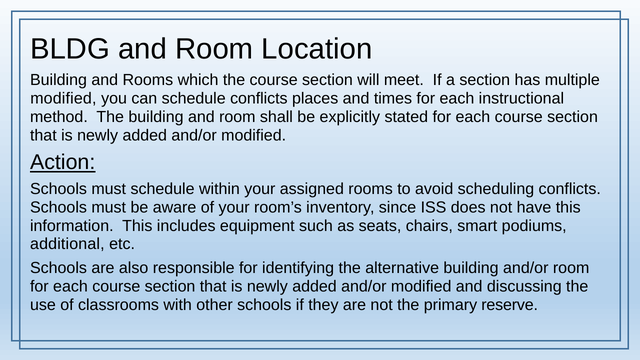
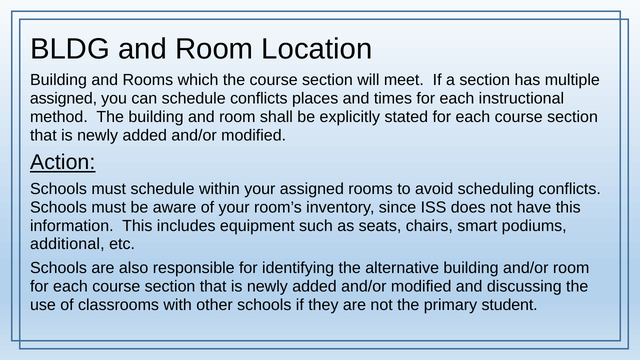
modified: modified -> assigned (64, 98)
reserve: reserve -> student (510, 305)
